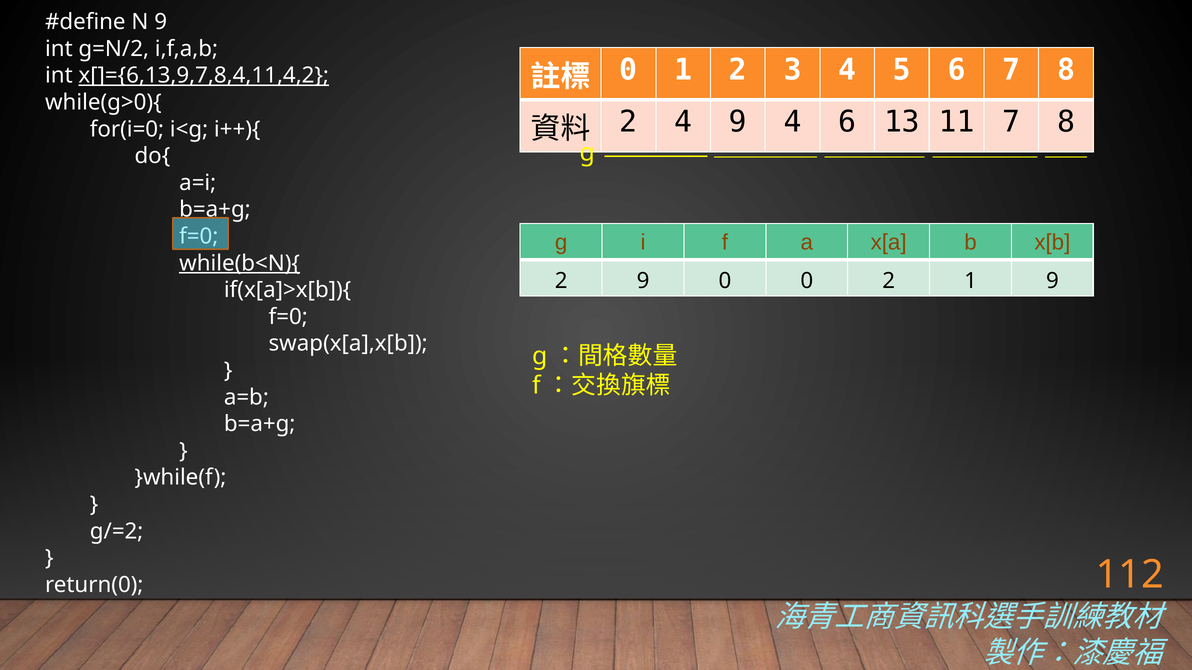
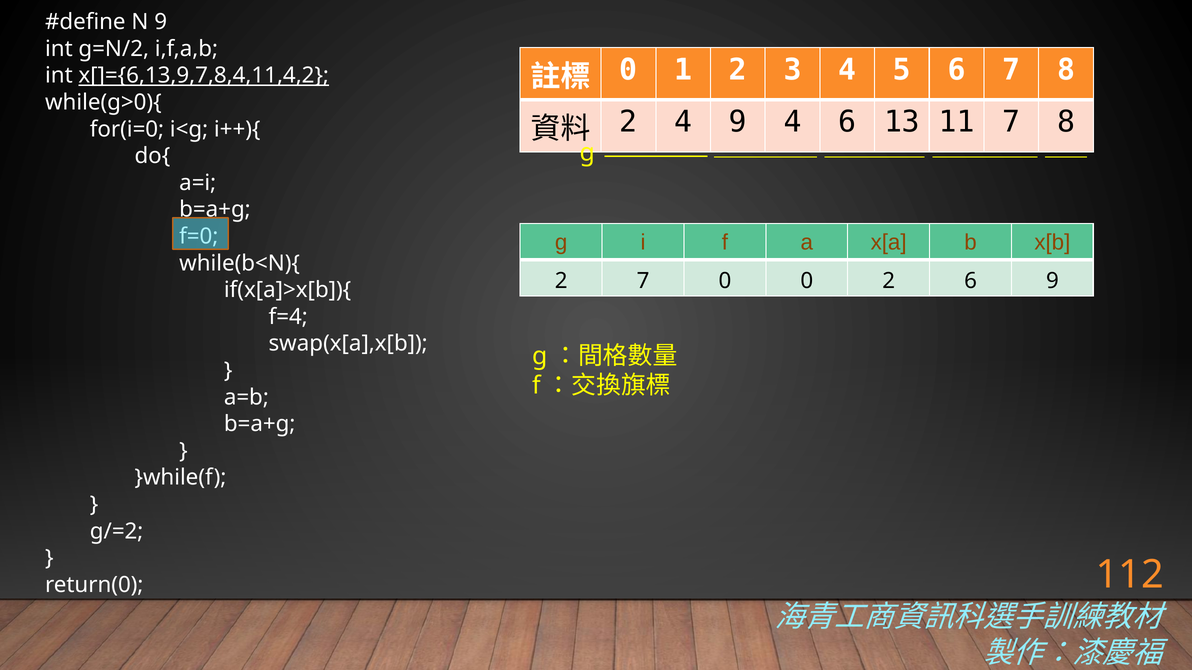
while(b<N){ underline: present -> none (240, 263)
2 9: 9 -> 7 (643, 281)
2 1: 1 -> 6 (971, 281)
f=0: f=0 -> f=4 (288, 317)
